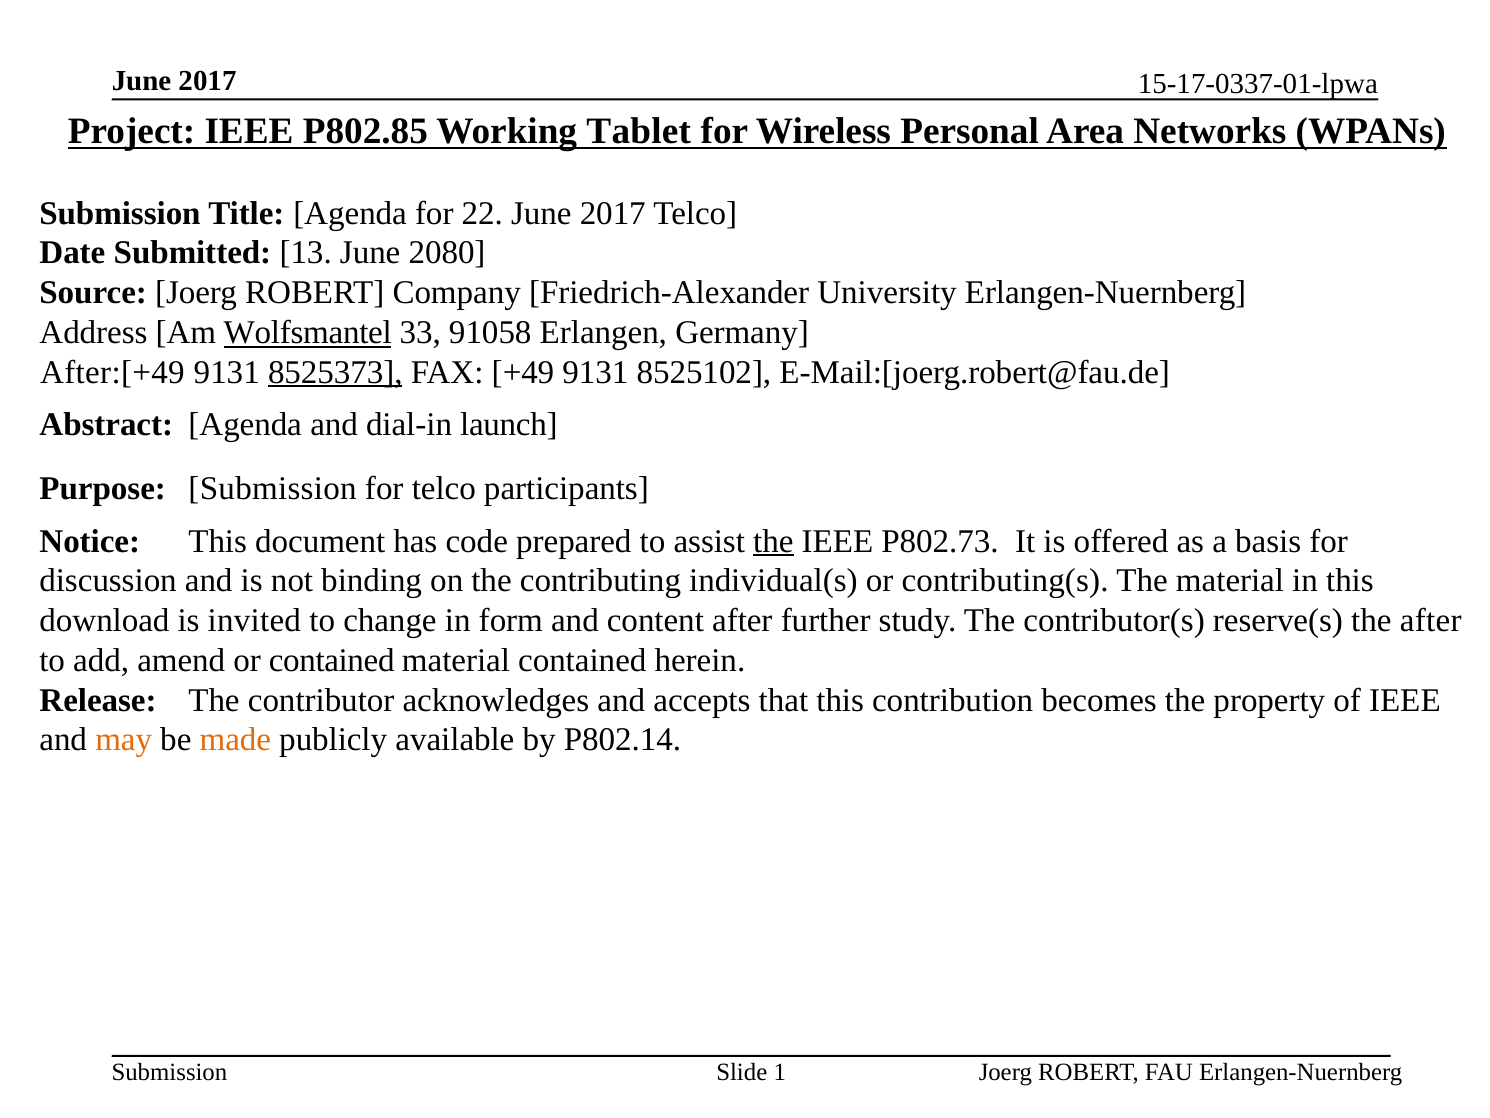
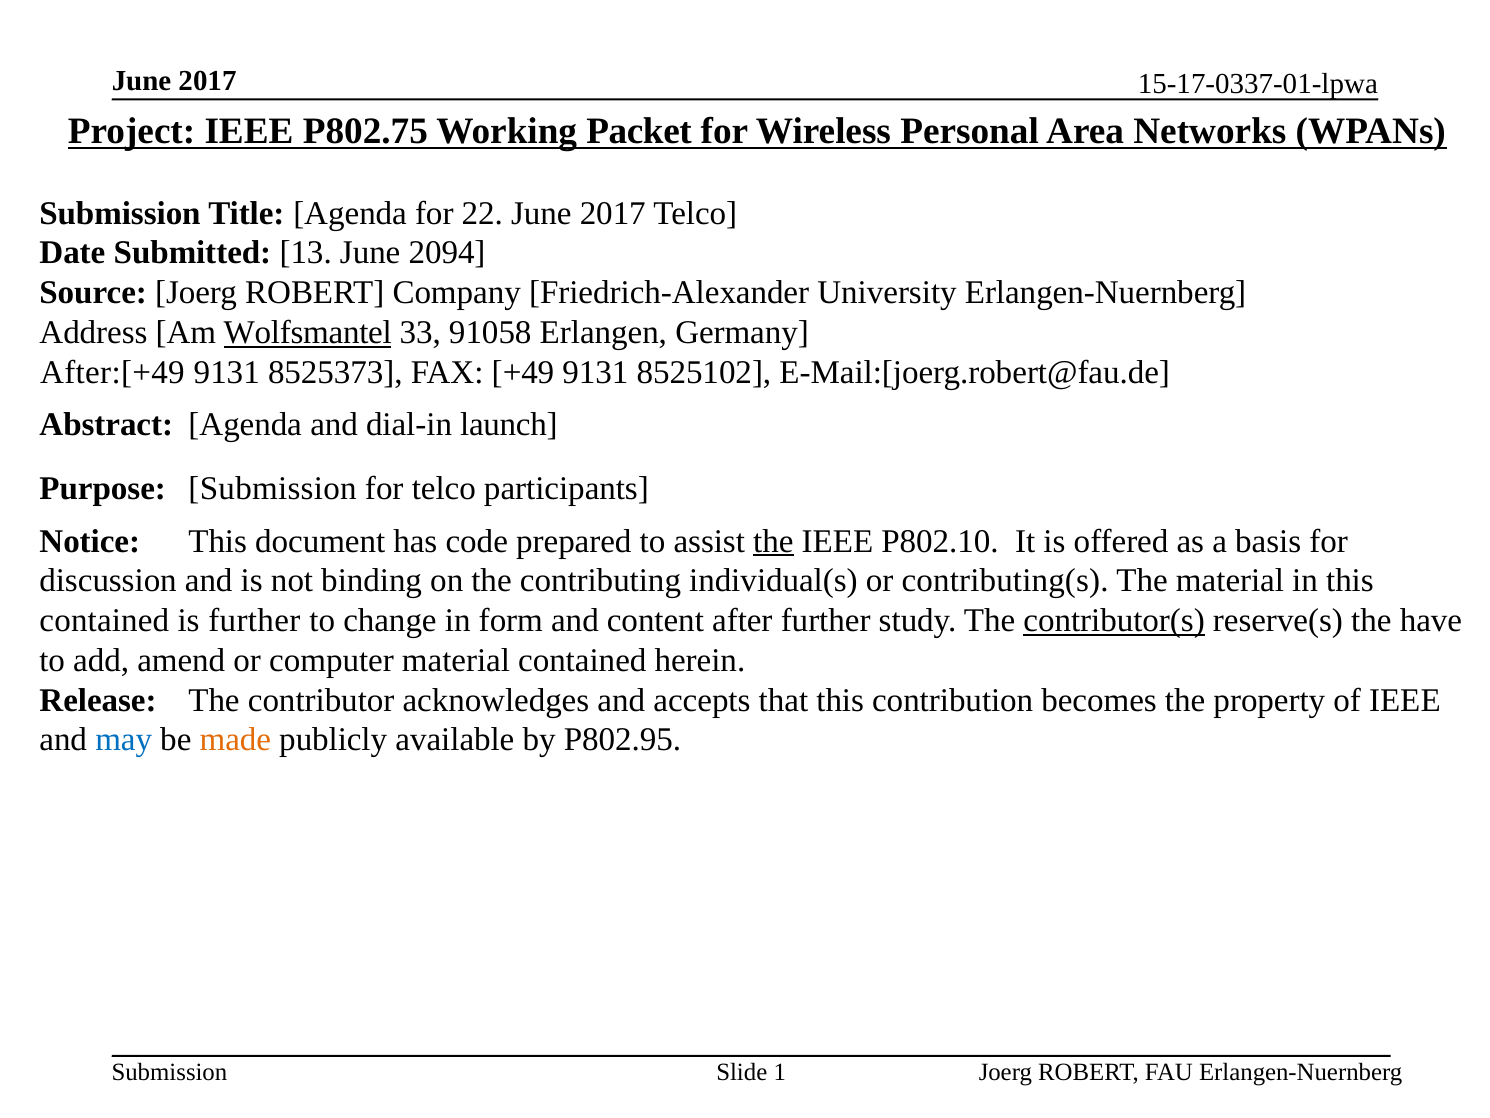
P802.85: P802.85 -> P802.75 (365, 132)
Tablet: Tablet -> Packet (639, 132)
2080: 2080 -> 2094 (447, 253)
8525373 underline: present -> none (335, 372)
P802.73: P802.73 -> P802.10 (940, 541)
download: download -> contained (104, 620)
is invited: invited -> further (254, 620)
contributor(s underline: none -> present (1114, 620)
the after: after -> have (1431, 620)
or contained: contained -> computer (332, 660)
may colour: orange -> blue (124, 739)
P802.14: P802.14 -> P802.95 (622, 739)
